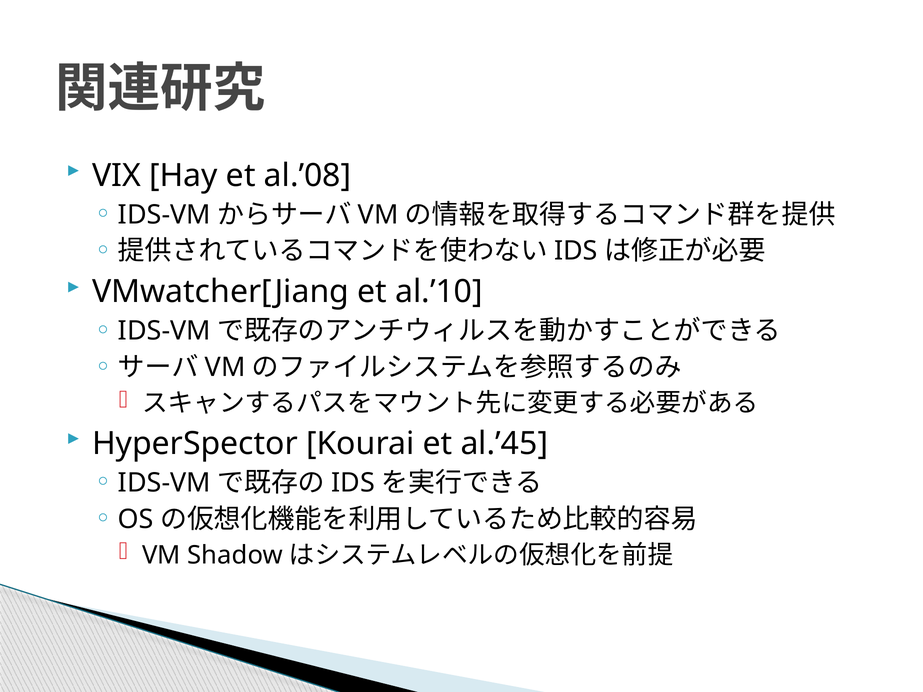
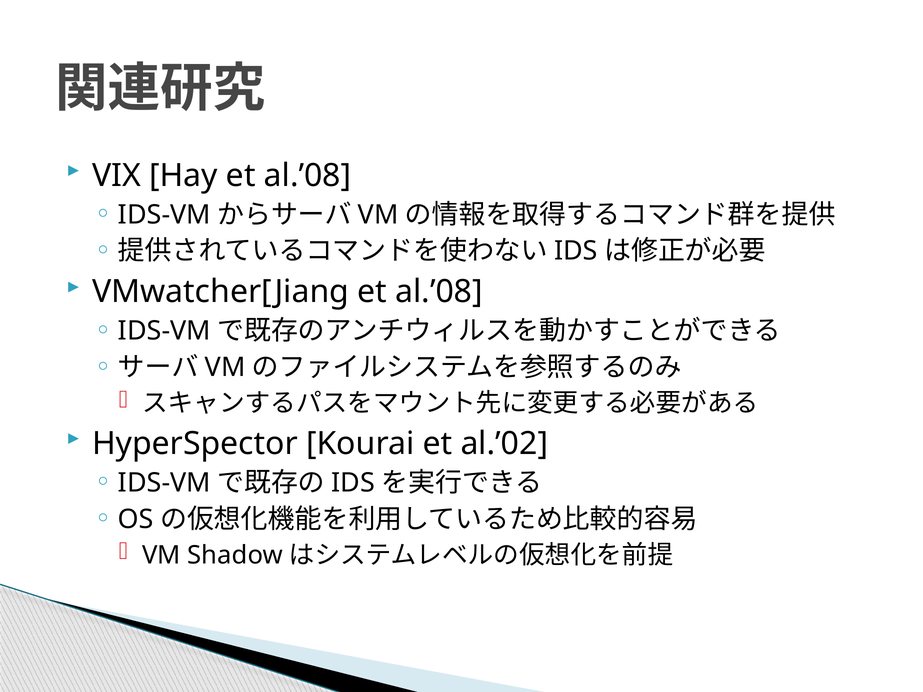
VMwatcher[Jiang et al.’10: al.’10 -> al.’08 (439, 292)
al.’45: al.’45 -> al.’02 (504, 444)
